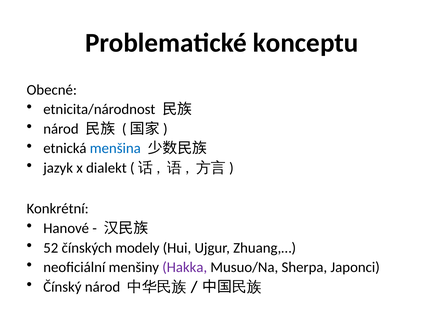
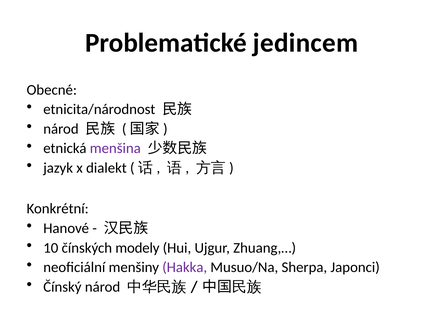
konceptu: konceptu -> jedincem (306, 43)
menšina colour: blue -> purple (115, 148)
52: 52 -> 10 (51, 248)
